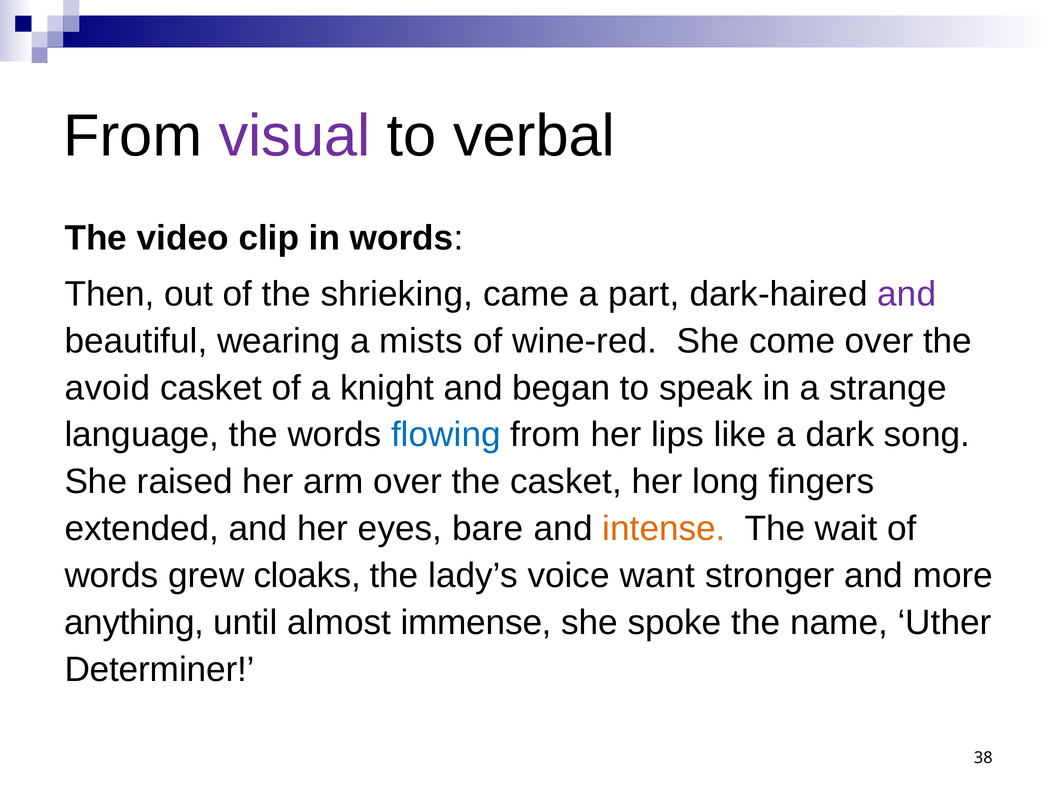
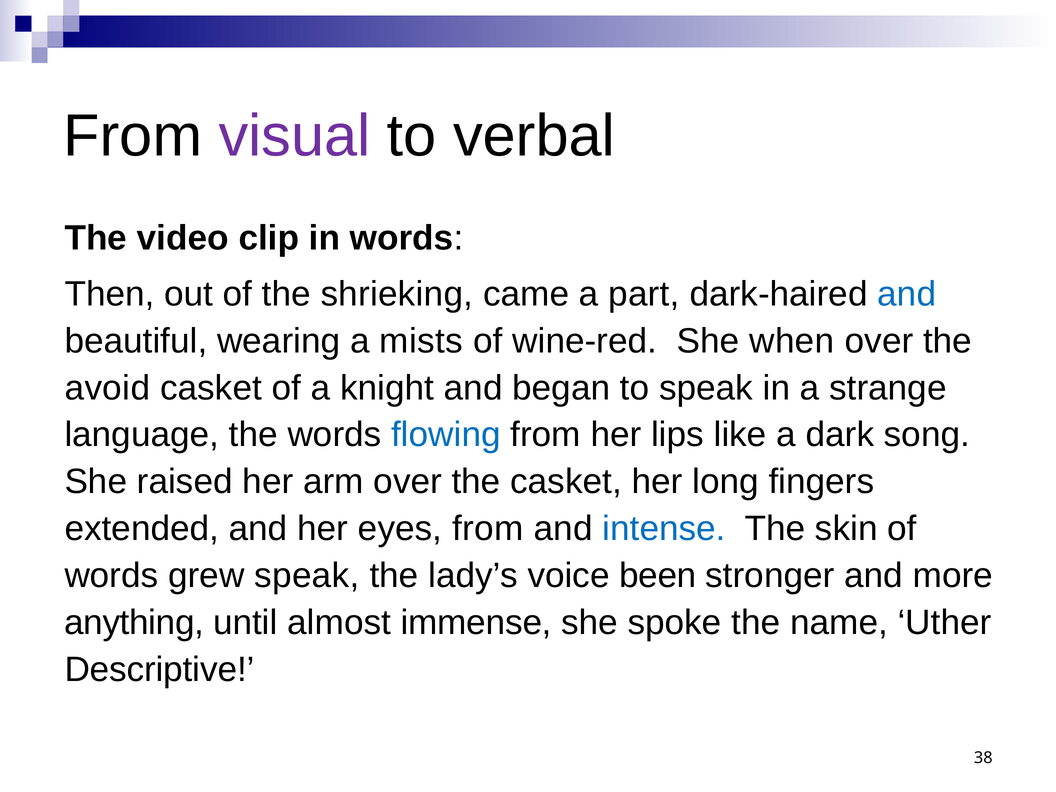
and colour: purple -> blue (907, 294)
come: come -> when (792, 341)
eyes bare: bare -> from (488, 529)
intense colour: orange -> blue (664, 529)
wait: wait -> skin (846, 529)
grew cloaks: cloaks -> speak (307, 576)
want: want -> been (658, 576)
Determiner: Determiner -> Descriptive (160, 670)
